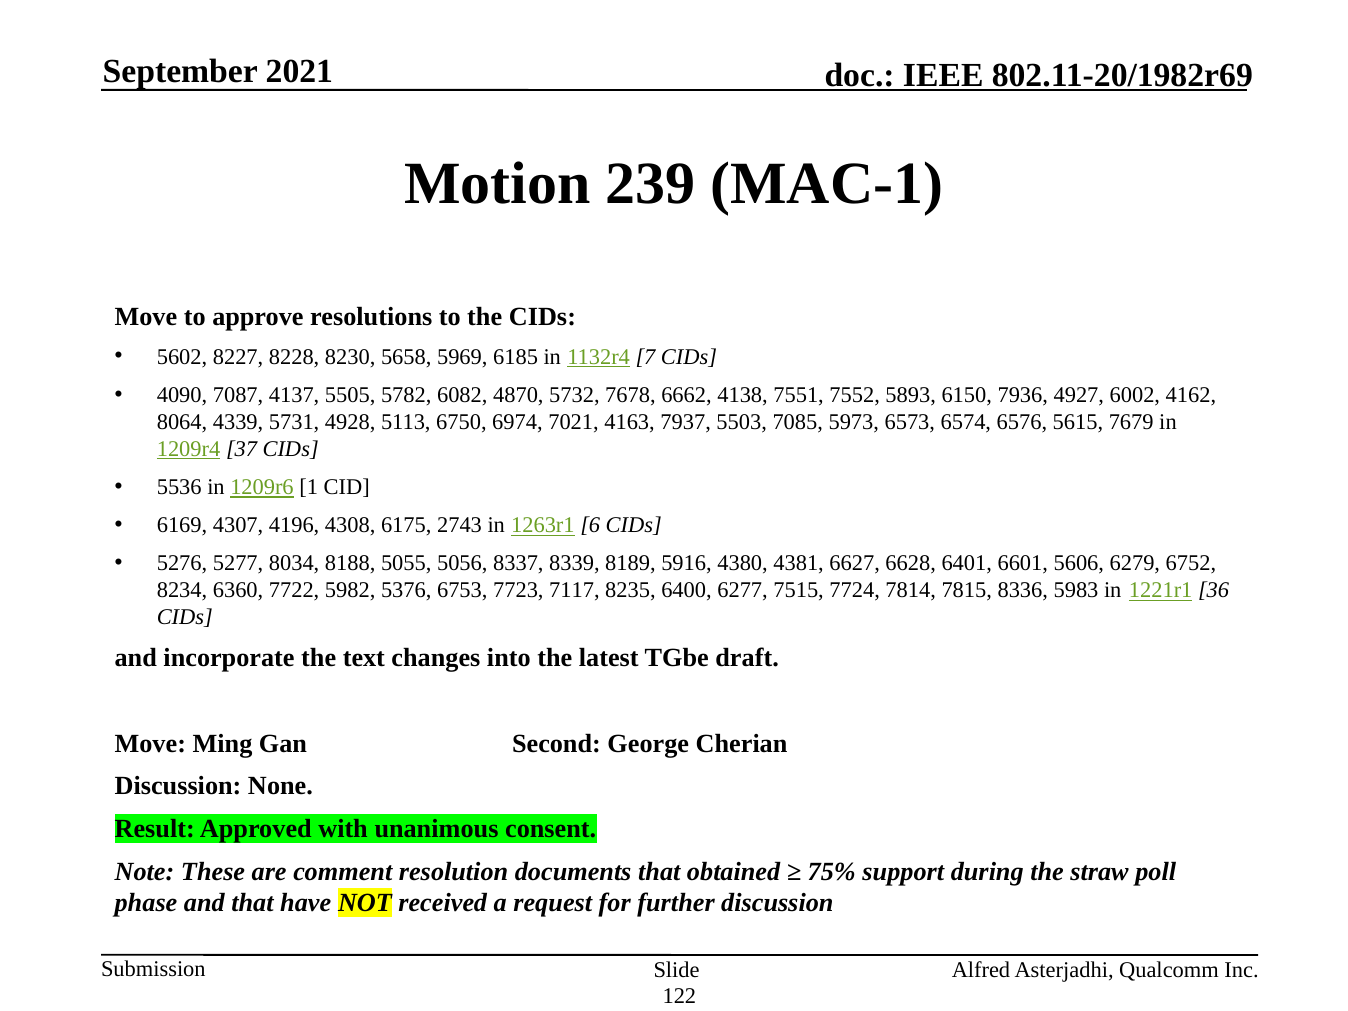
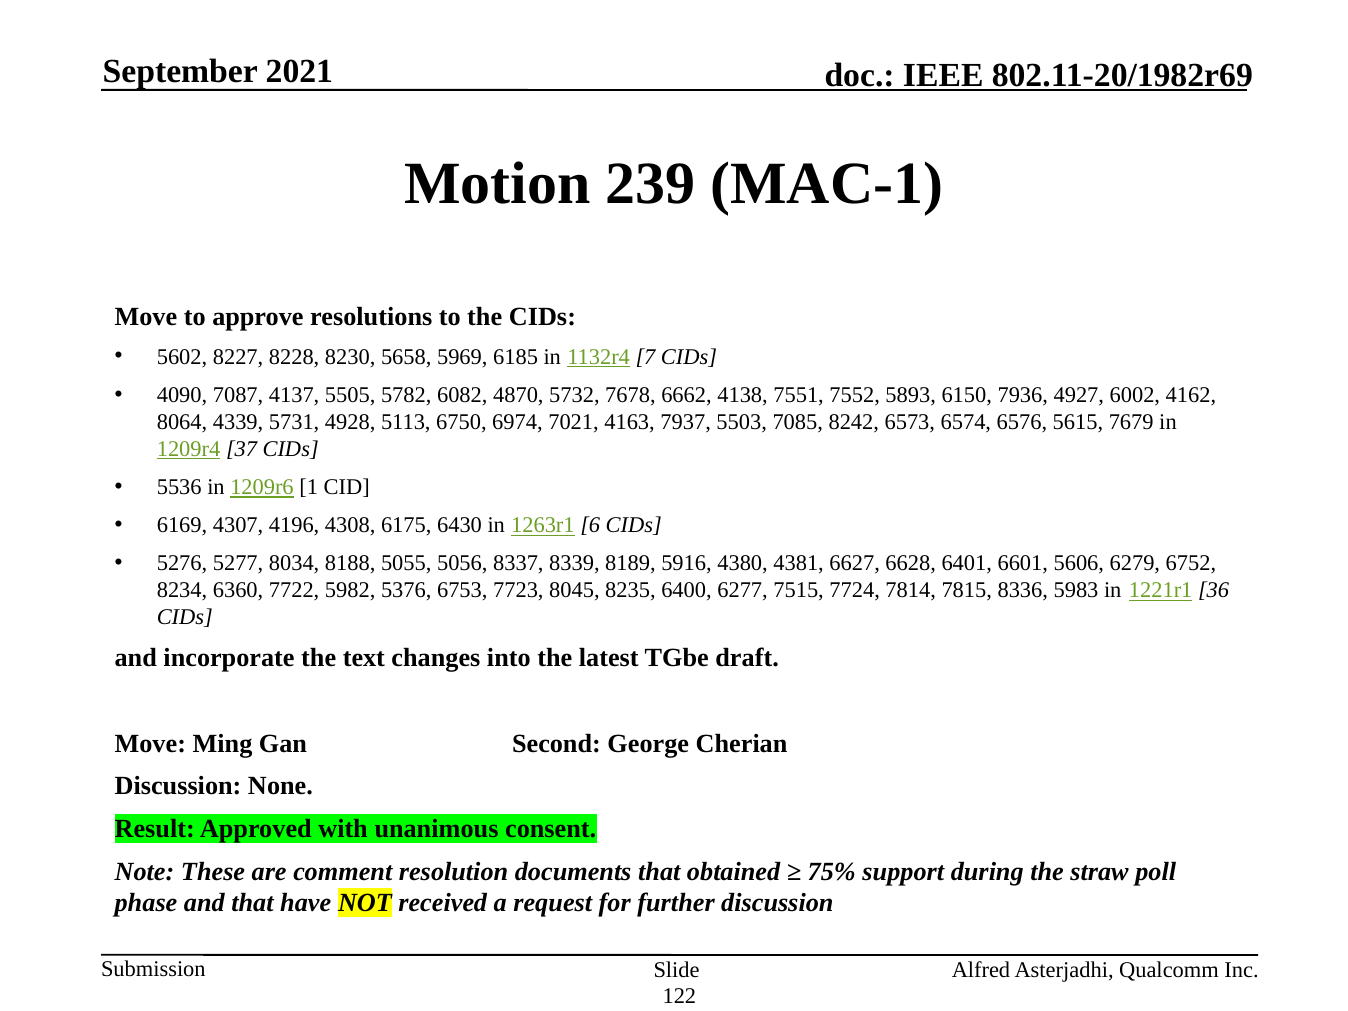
5973: 5973 -> 8242 (854, 422)
2743: 2743 -> 6430 (460, 525)
7117: 7117 -> 8045 (574, 590)
